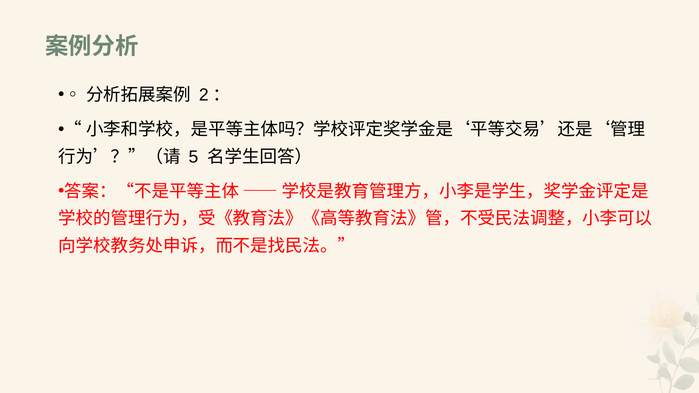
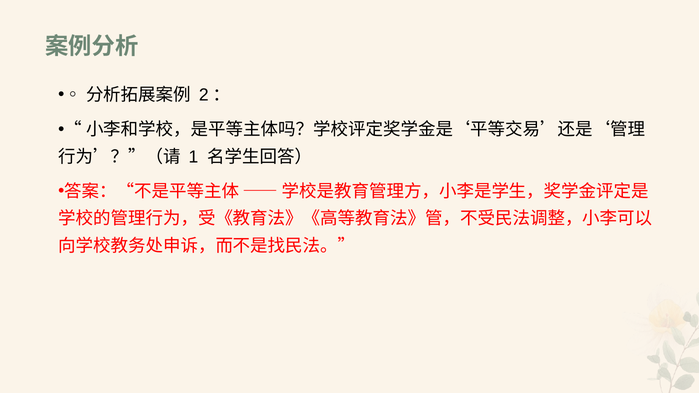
5: 5 -> 1 (193, 157)
